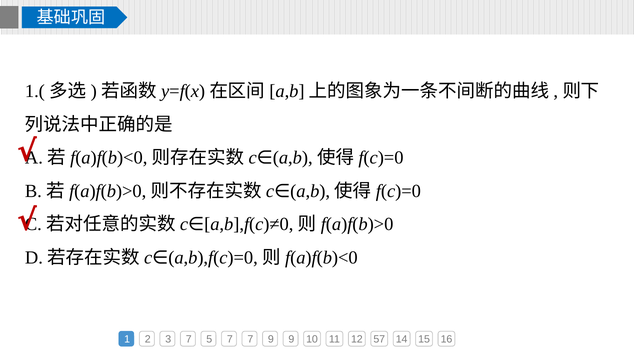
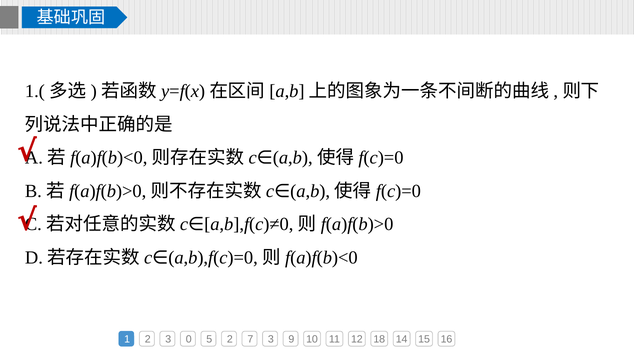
3 7: 7 -> 0 (189, 340)
5 7: 7 -> 2 (230, 340)
7 9: 9 -> 3 (271, 340)
57: 57 -> 18 (379, 340)
